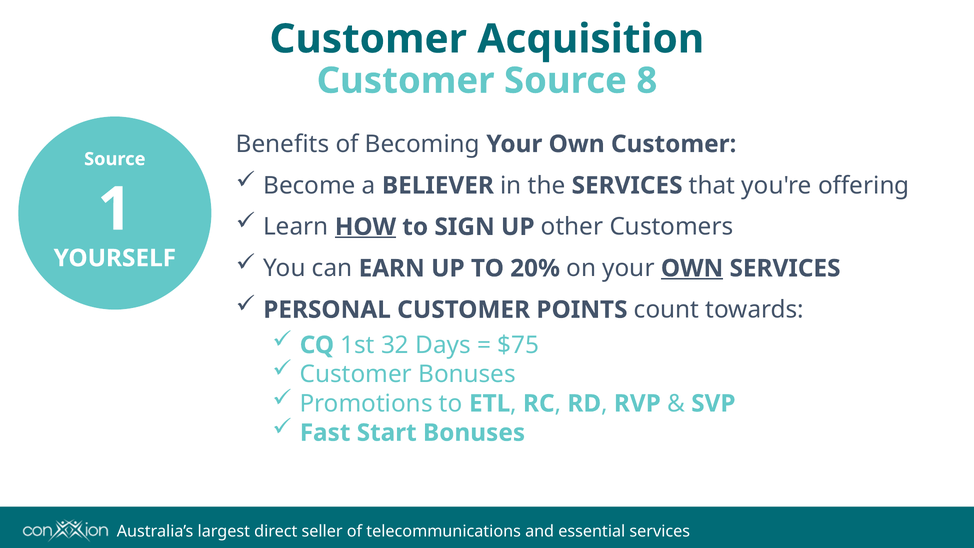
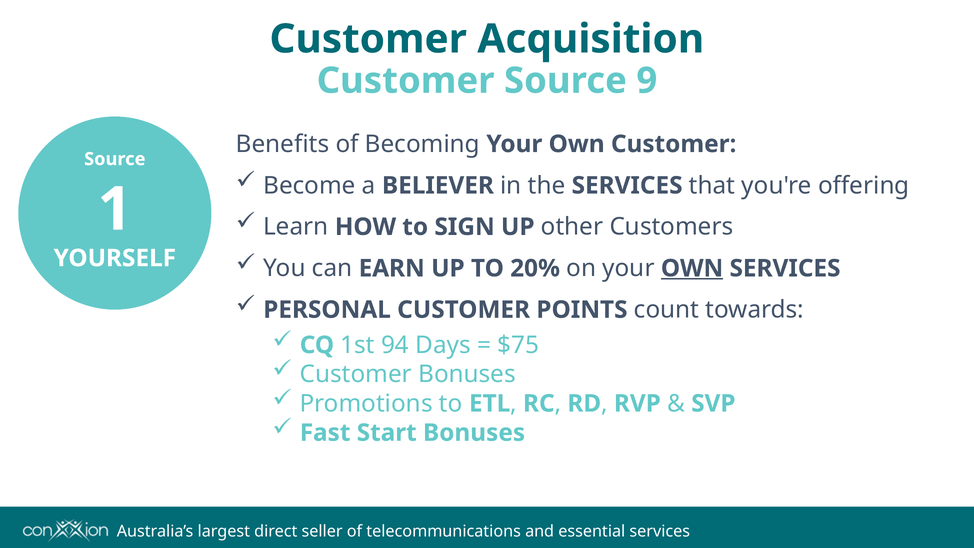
8: 8 -> 9 (647, 81)
HOW underline: present -> none (365, 227)
32: 32 -> 94 (395, 345)
